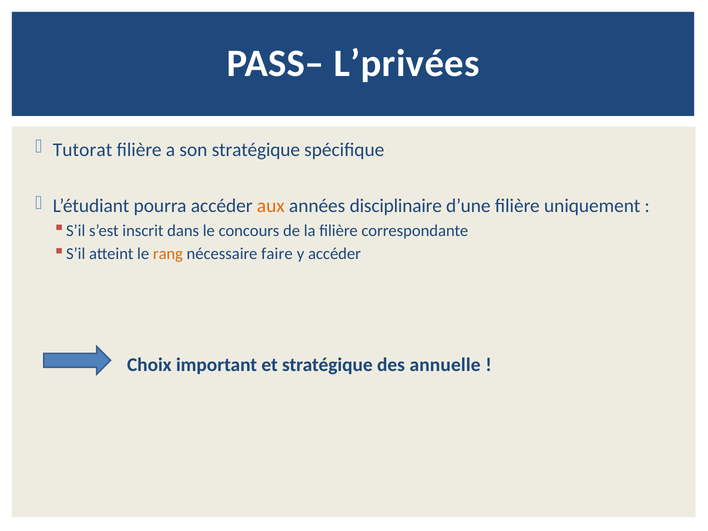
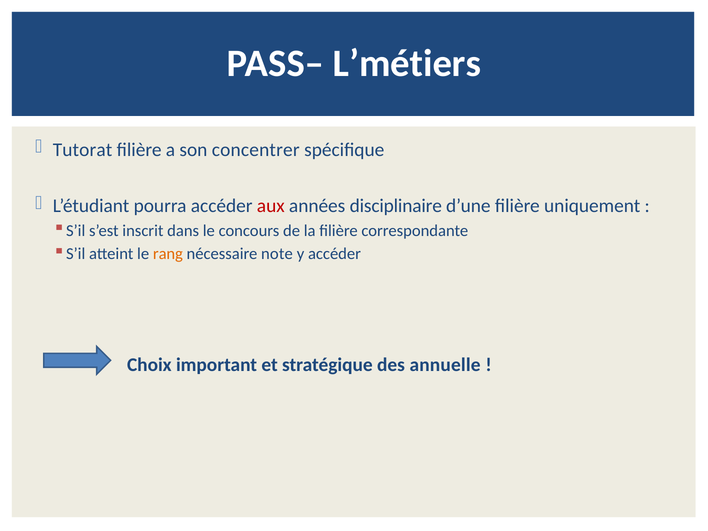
L’privées: L’privées -> L’métiers (407, 64)
son stratégique: stratégique -> concentrer (256, 150)
aux colour: orange -> red (271, 206)
faire: faire -> note (277, 254)
